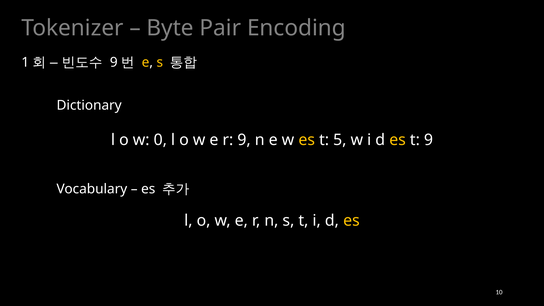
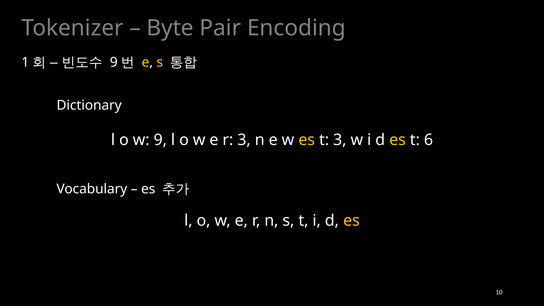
w 0: 0 -> 9 (160, 140)
r 9: 9 -> 3 (244, 140)
t 5: 5 -> 3 (340, 140)
t 9: 9 -> 6 (428, 140)
